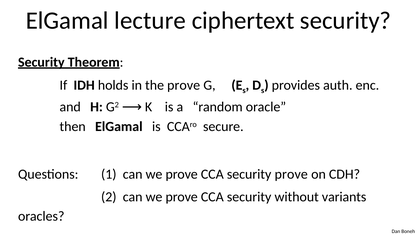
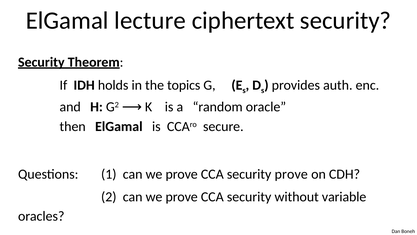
the prove: prove -> topics (184, 85)
variants: variants -> variable (344, 196)
